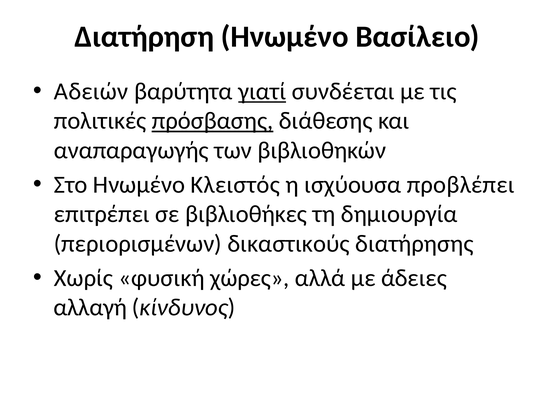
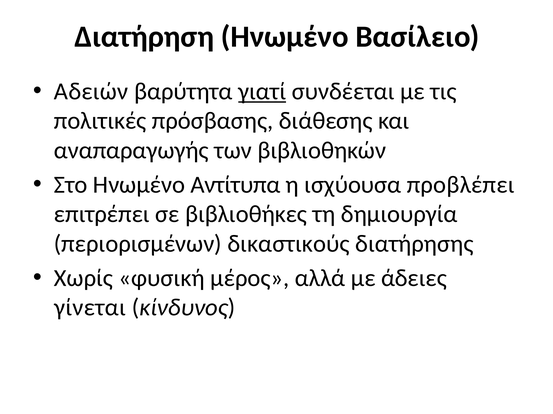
πρόσβασης underline: present -> none (213, 121)
Κλειστός: Κλειστός -> Αντίτυπα (235, 185)
χώρες: χώρες -> μέρος (250, 278)
αλλαγή: αλλαγή -> γίνεται (90, 308)
